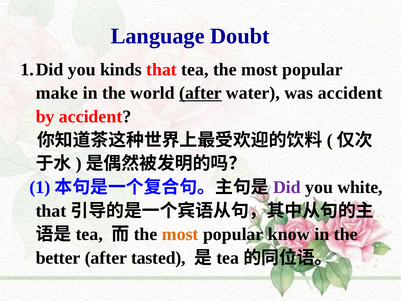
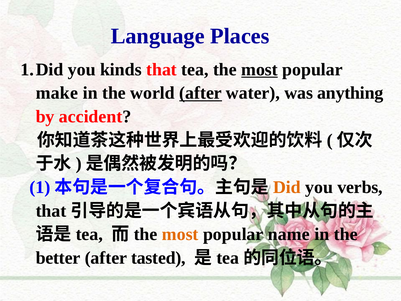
Doubt: Doubt -> Places (240, 36)
most underline: none -> present (260, 70)
was accident: accident -> anything (350, 93)
Did colour: purple -> orange (287, 187)
white: white -> verbs (360, 187)
know: know -> name (289, 234)
